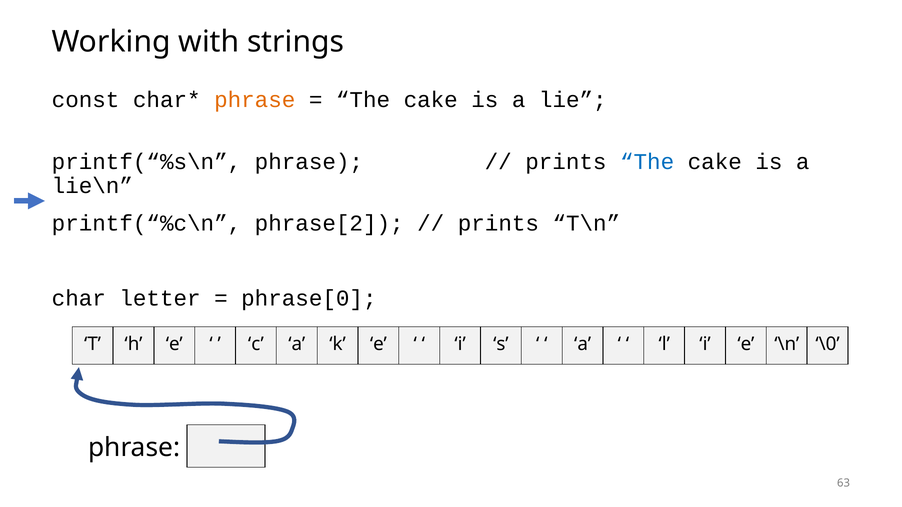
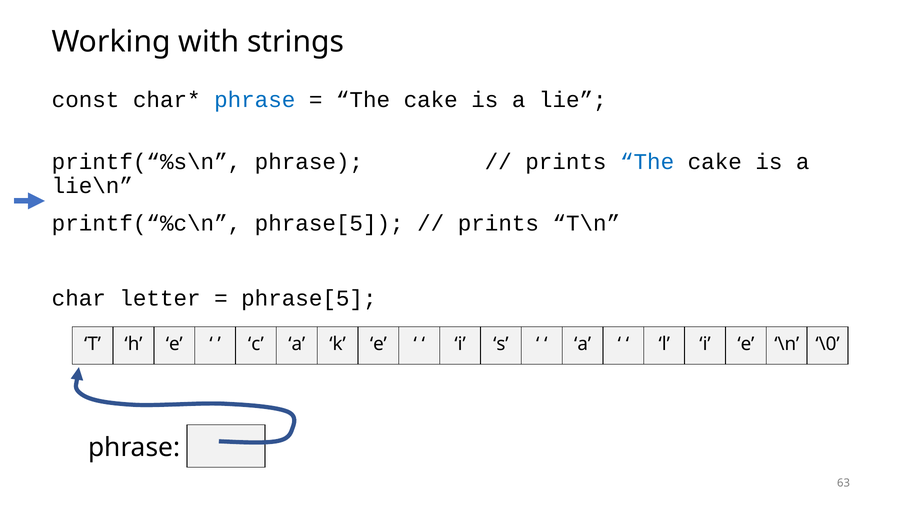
phrase colour: orange -> blue (255, 100)
printf(“%c\n phrase[2: phrase[2 -> phrase[5 (329, 224)
phrase[0: phrase[0 -> phrase[5 (309, 299)
